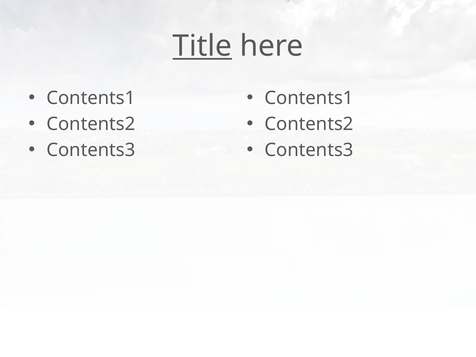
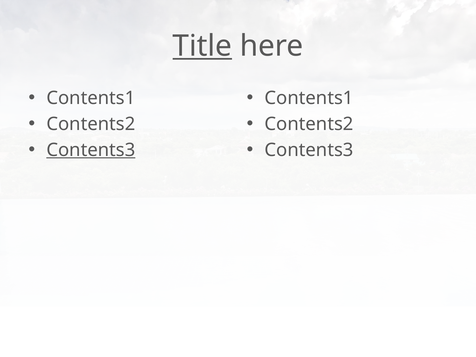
Contents3 underline: none -> present (91, 150)
